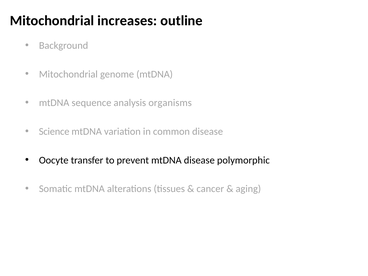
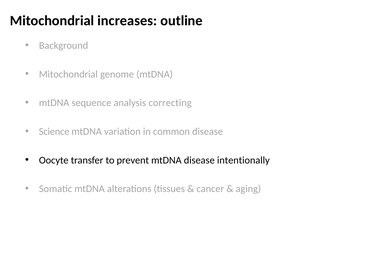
organisms: organisms -> correcting (170, 103)
polymorphic: polymorphic -> intentionally (243, 160)
